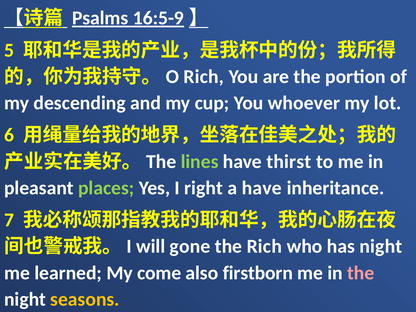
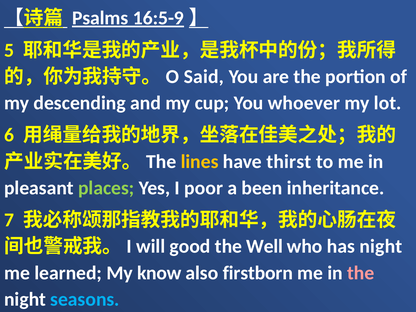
Rich: Rich -> Said (204, 77)
lines colour: light green -> yellow (200, 162)
right: right -> poor (204, 188)
a have: have -> been (262, 188)
gone: gone -> good (190, 246)
the Rich: Rich -> Well (265, 246)
come: come -> know (159, 273)
seasons colour: yellow -> light blue (85, 299)
